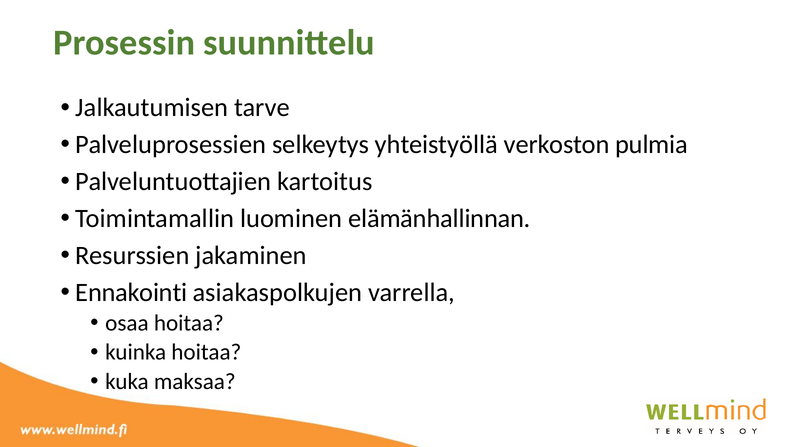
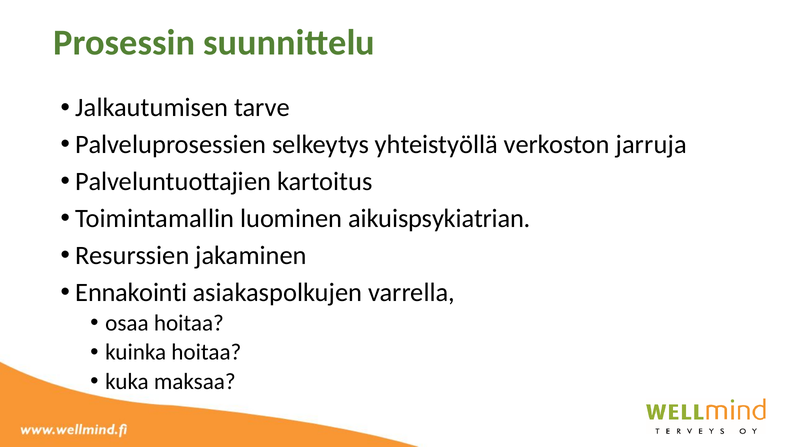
pulmia: pulmia -> jarruja (651, 145)
elämänhallinnan: elämänhallinnan -> aikuispsykiatrian (439, 218)
